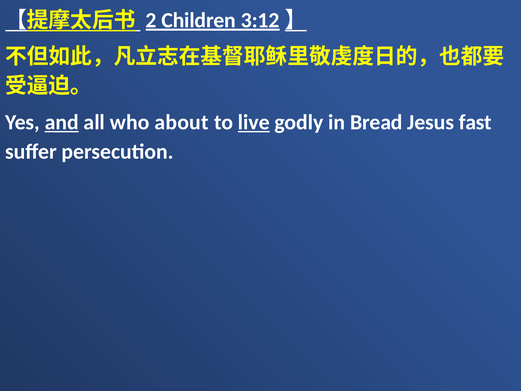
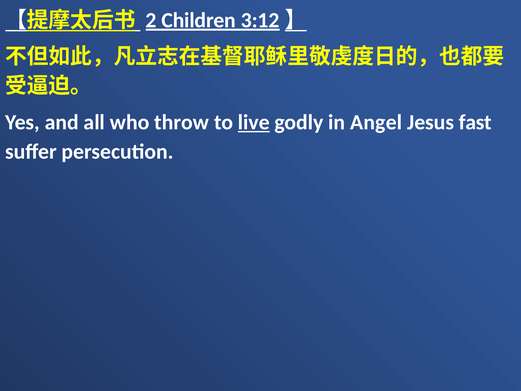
and underline: present -> none (62, 122)
about: about -> throw (182, 122)
Bread: Bread -> Angel (376, 122)
